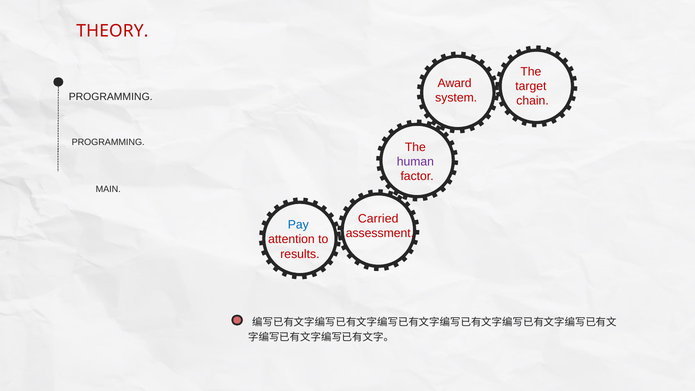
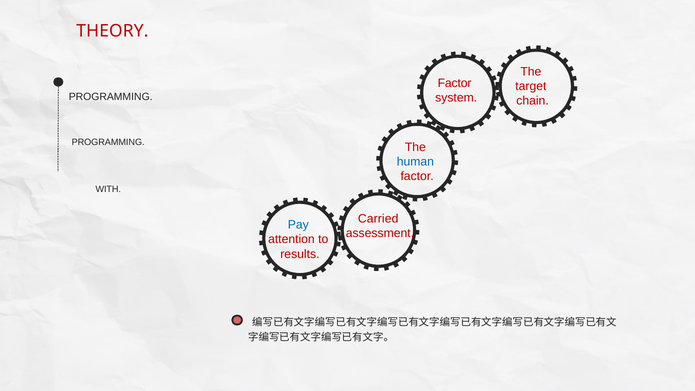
Award: Award -> Factor (455, 83)
human colour: purple -> blue (415, 162)
MAIN: MAIN -> WITH (108, 189)
